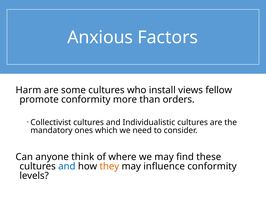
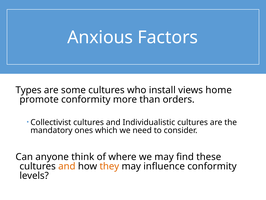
Harm: Harm -> Types (28, 90)
fellow: fellow -> home (219, 90)
and colour: blue -> orange (67, 166)
